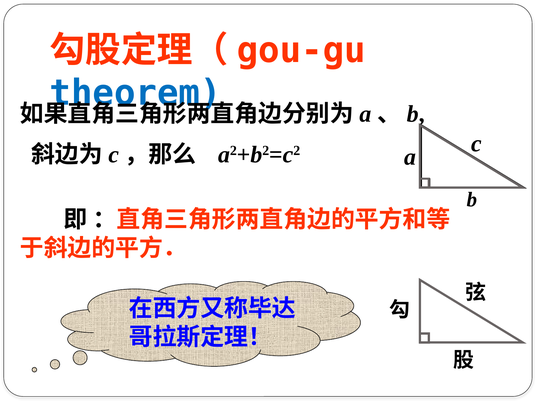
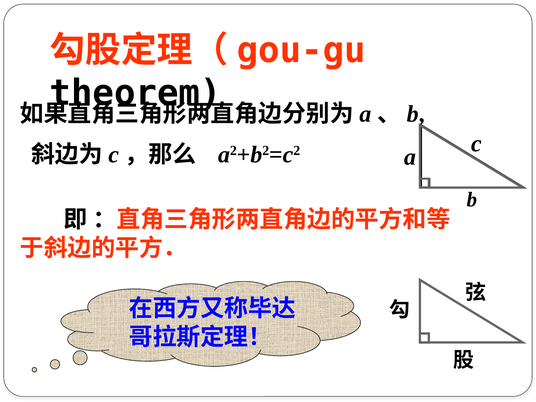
theorem colour: blue -> black (136, 93)
